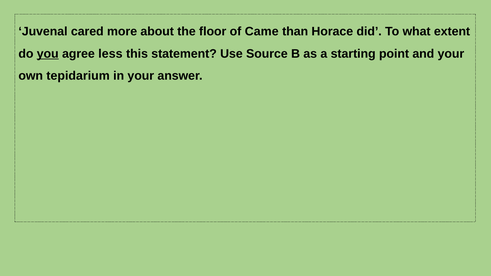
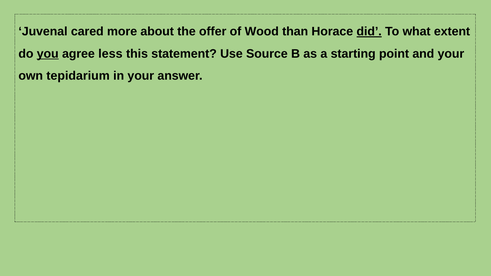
floor: floor -> offer (213, 32)
Came: Came -> Wood (262, 32)
did underline: none -> present (369, 32)
